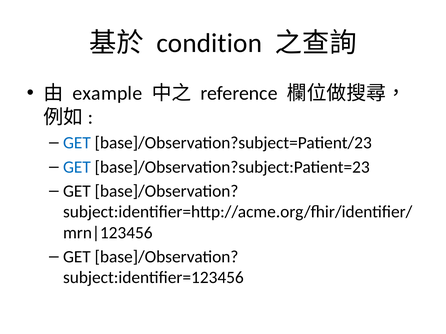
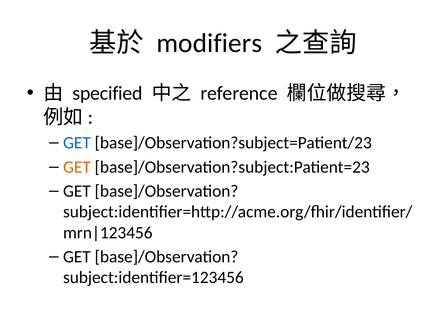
condition: condition -> modifiers (209, 43)
example: example -> specified (108, 94)
GET colour: blue -> orange (77, 167)
